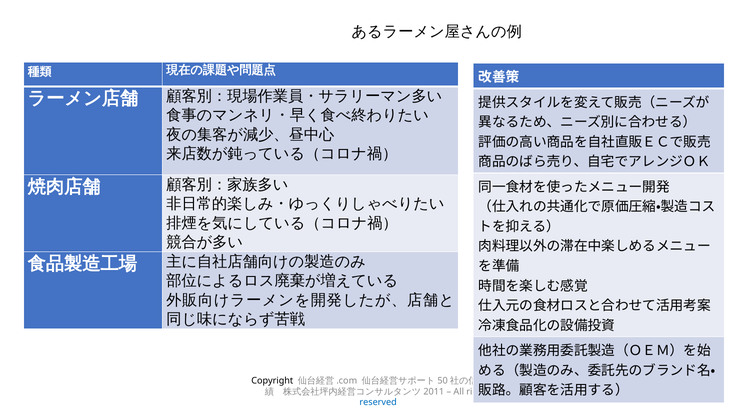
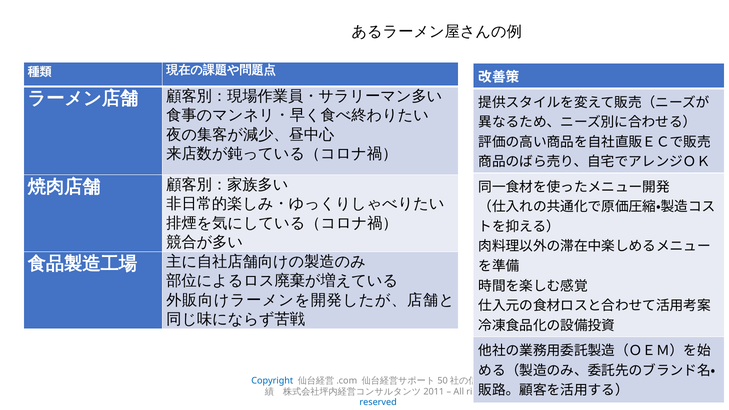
Copyright colour: black -> blue (272, 381)
